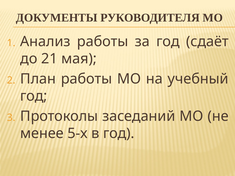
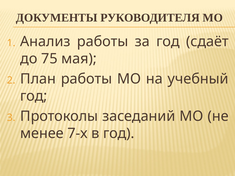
21: 21 -> 75 (49, 59)
5-х: 5-х -> 7-х (77, 134)
